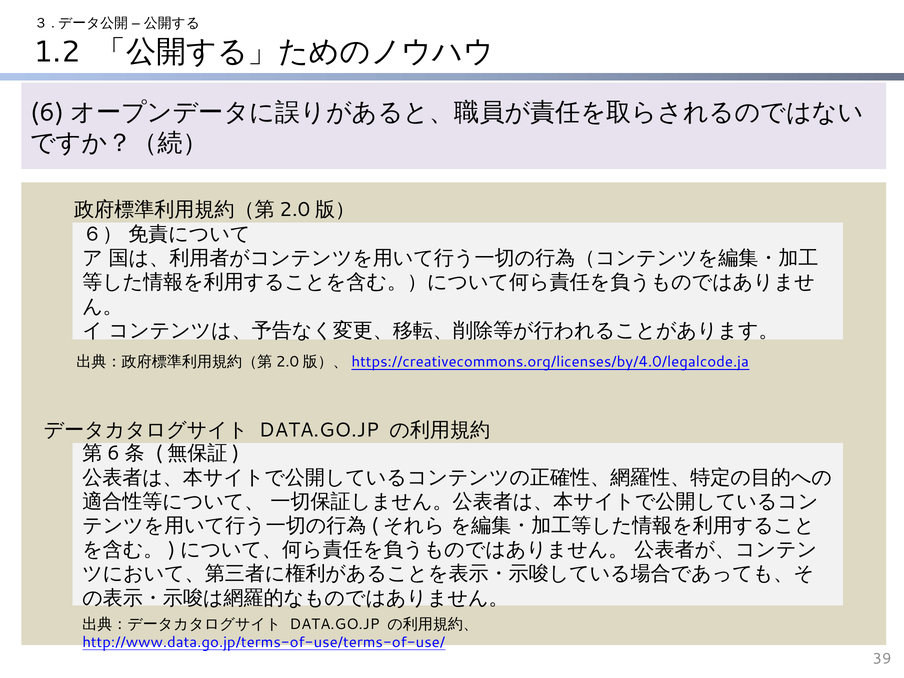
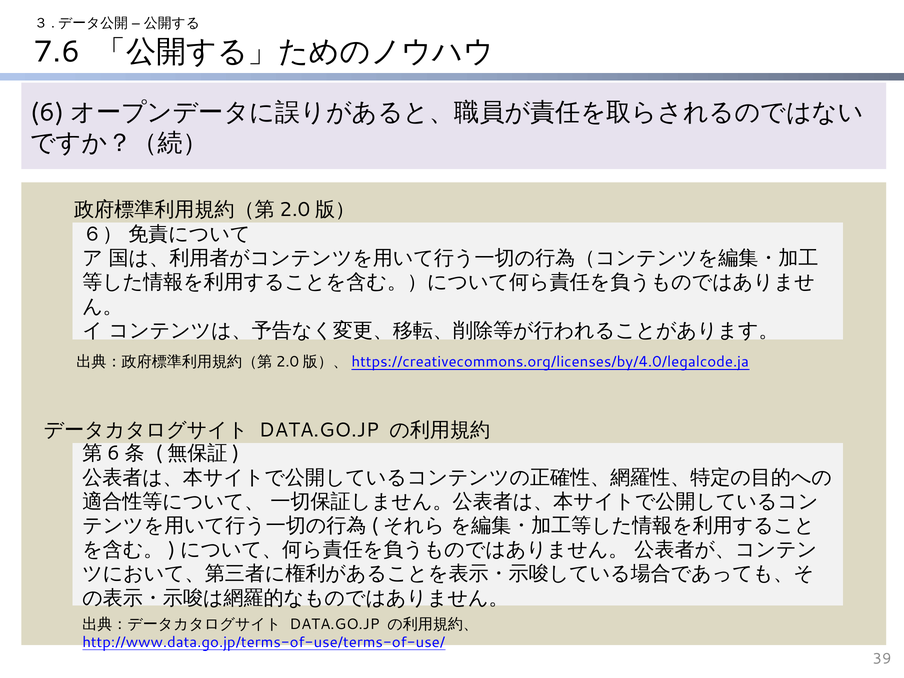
1.2: 1.2 -> 7.6 (57, 52)
